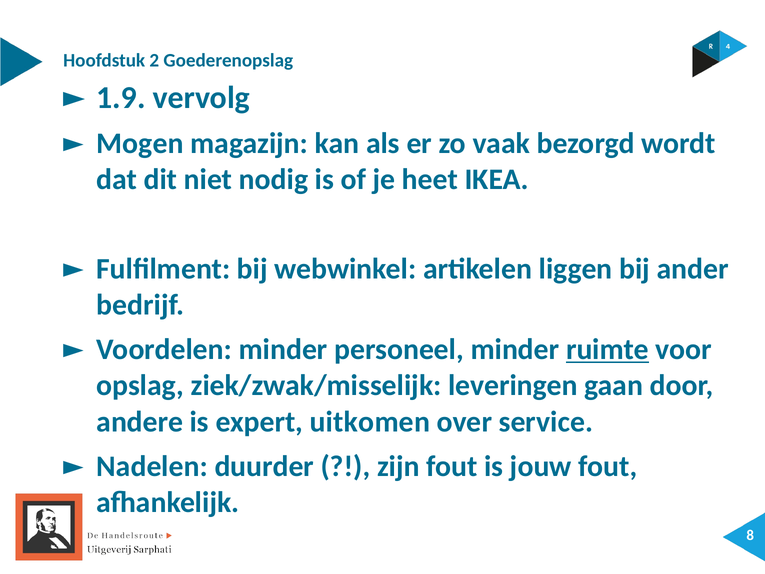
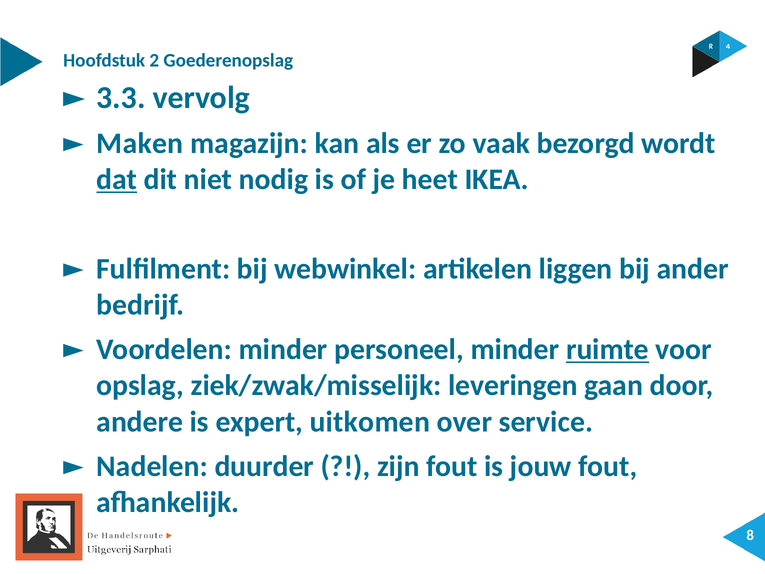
1.9: 1.9 -> 3.3 (121, 98)
Mogen: Mogen -> Maken (140, 143)
dat underline: none -> present (117, 179)
